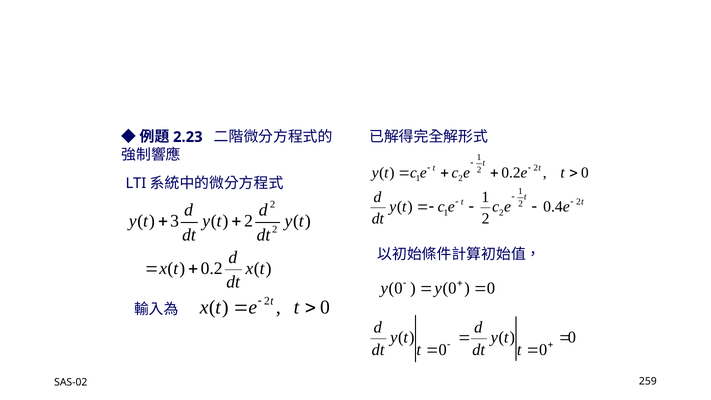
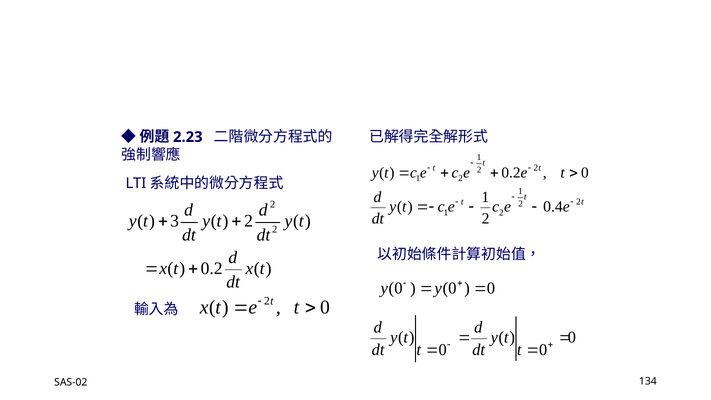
259: 259 -> 134 (648, 381)
